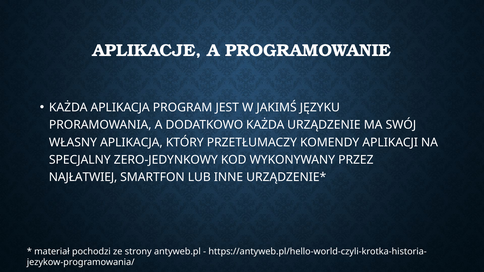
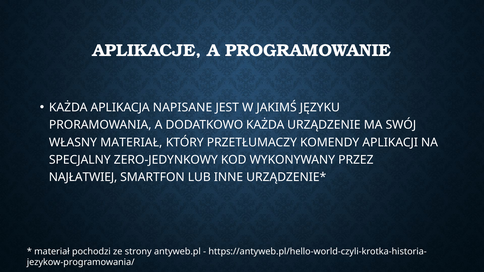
PROGRAM: PROGRAM -> NAPISANE (183, 108)
WŁASNY APLIKACJA: APLIKACJA -> MATERIAŁ (131, 143)
